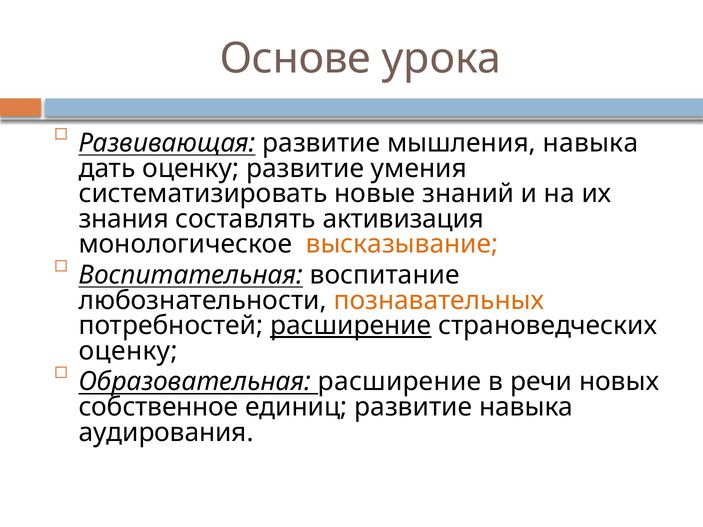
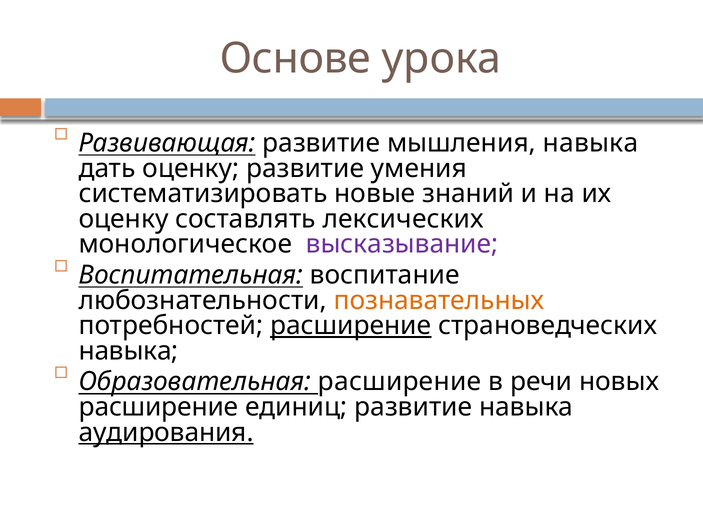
знания: знания -> оценку (124, 219)
активизация: активизация -> лексических (403, 219)
высказывание colour: orange -> purple (402, 244)
оценку: оценку -> навыка (129, 351)
собственное: собственное -> расширение (159, 407)
аудирования underline: none -> present (166, 433)
